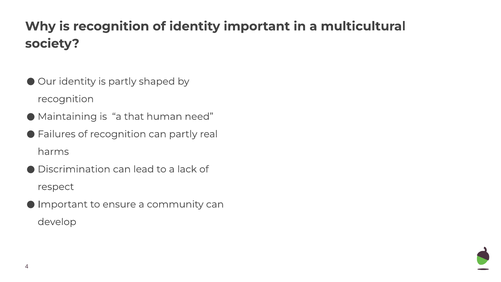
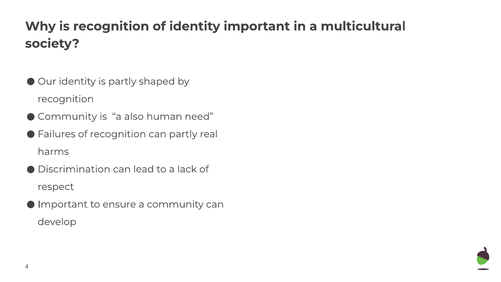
Maintaining: Maintaining -> Community (67, 116)
that: that -> also (134, 116)
